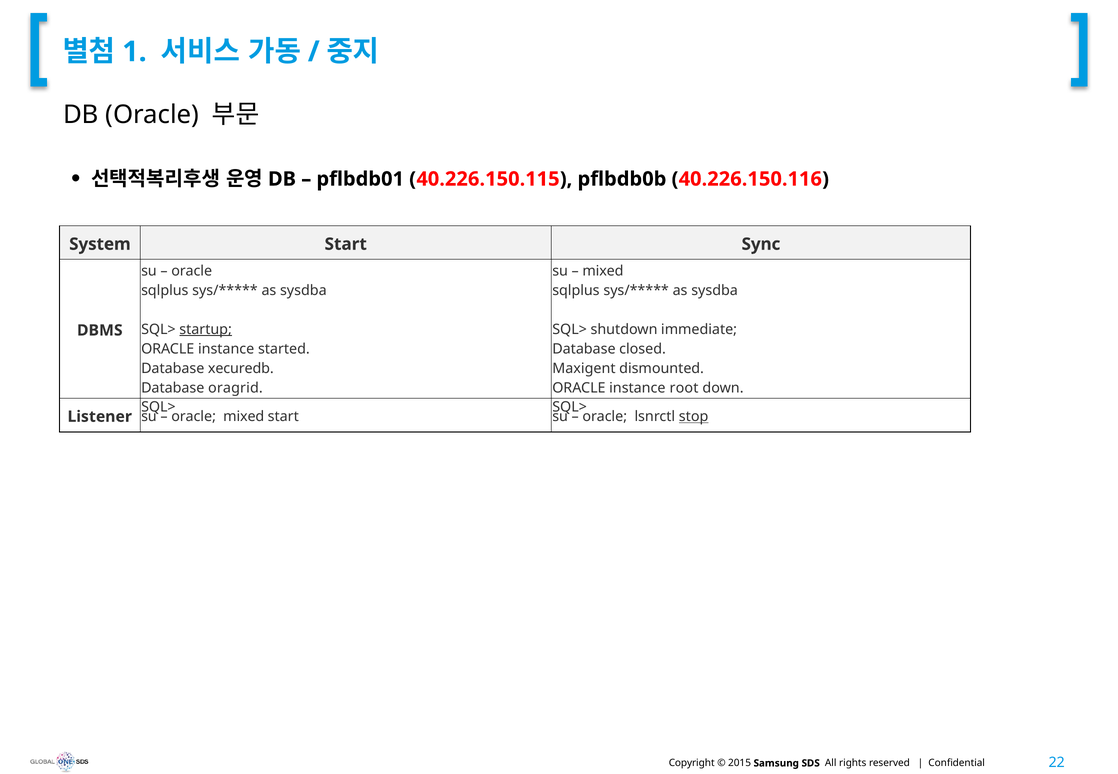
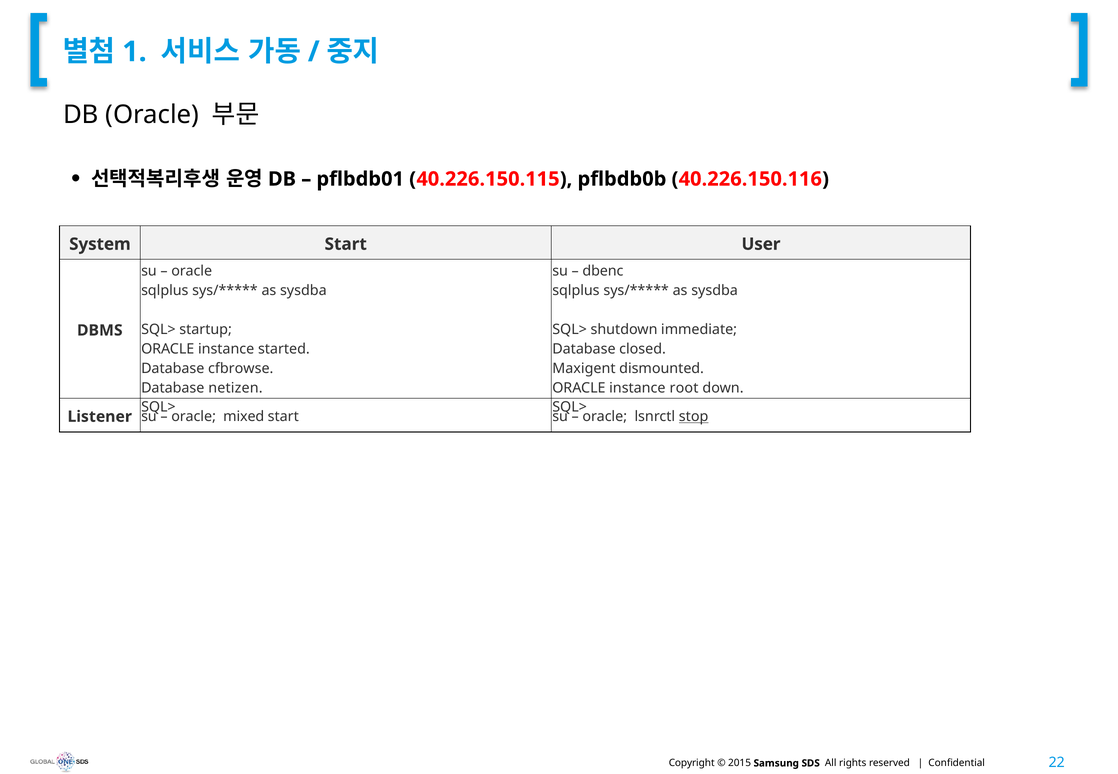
Sync: Sync -> User (761, 244)
mixed: mixed -> dbenc (603, 271)
startup underline: present -> none (206, 329)
xecuredb: xecuredb -> cfbrowse (241, 368)
oragrid: oragrid -> netizen (235, 388)
